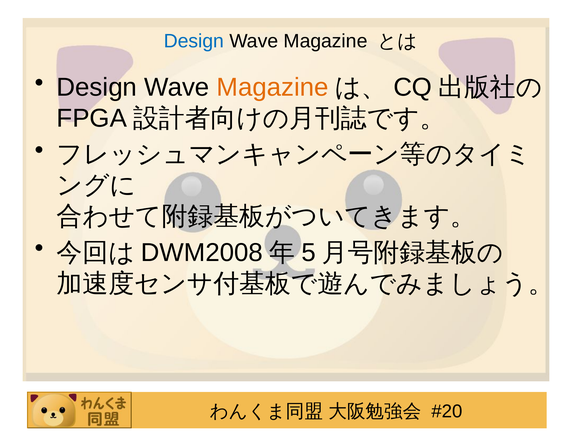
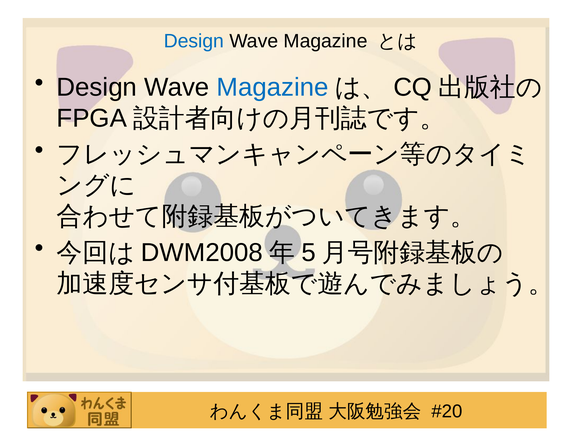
Magazine colour: orange -> blue (273, 87)
